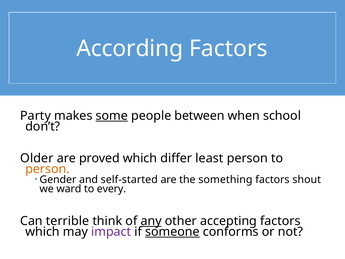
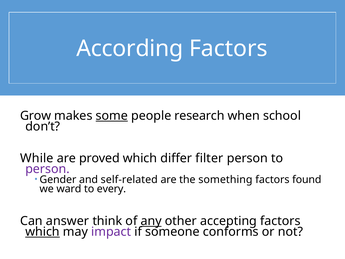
Party: Party -> Grow (36, 116)
between: between -> research (199, 116)
Older: Older -> While (37, 158)
least: least -> filter (209, 158)
person colour: orange -> purple (47, 169)
self-started: self-started -> self-related (129, 180)
shout: shout -> found (307, 180)
terrible: terrible -> answer (68, 221)
which underline: none -> present (43, 231)
someone underline: present -> none (172, 231)
